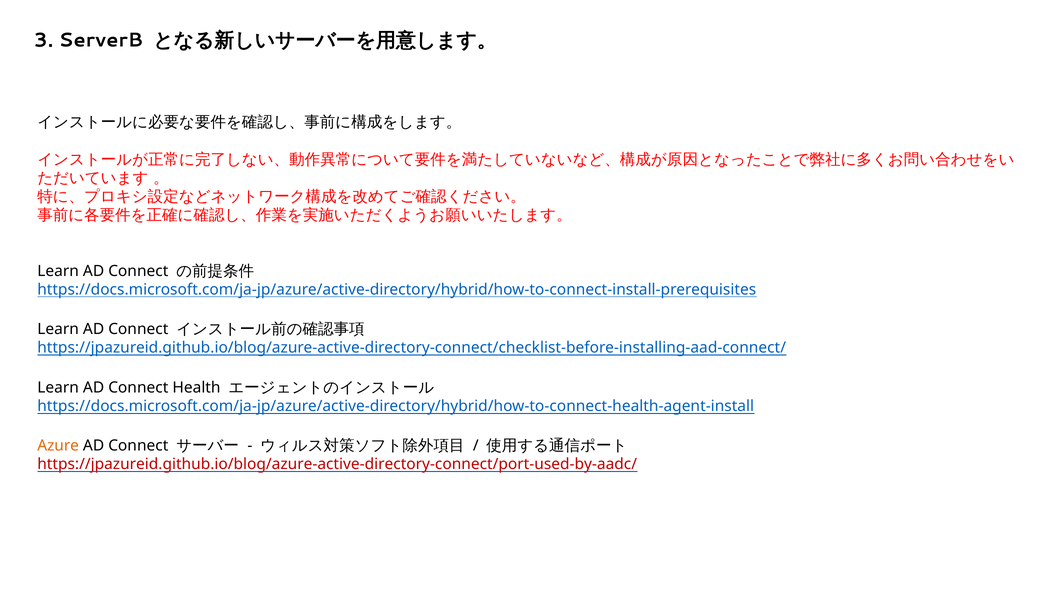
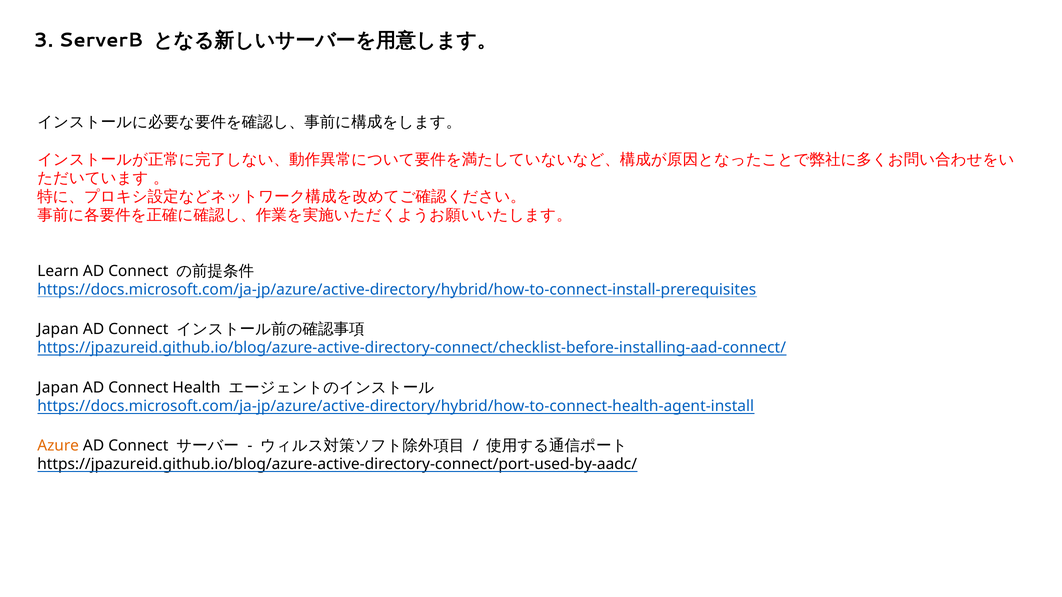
Learn: Learn -> Japan (58, 329)
Learn: Learn -> Japan (58, 388)
https://jpazureid.github.io/blog/azure-active-directory-connect/port-used-by-aadc/ colour: red -> black (337, 465)
